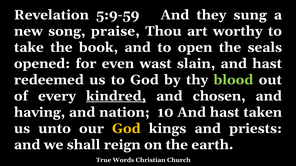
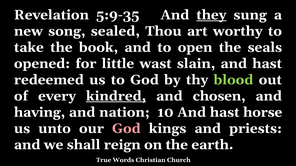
5:9-59: 5:9-59 -> 5:9-35 (118, 15)
they underline: none -> present (211, 15)
praise: praise -> sealed (115, 31)
even: even -> little (118, 64)
taken: taken -> horse (263, 113)
God colour: yellow -> pink (126, 129)
